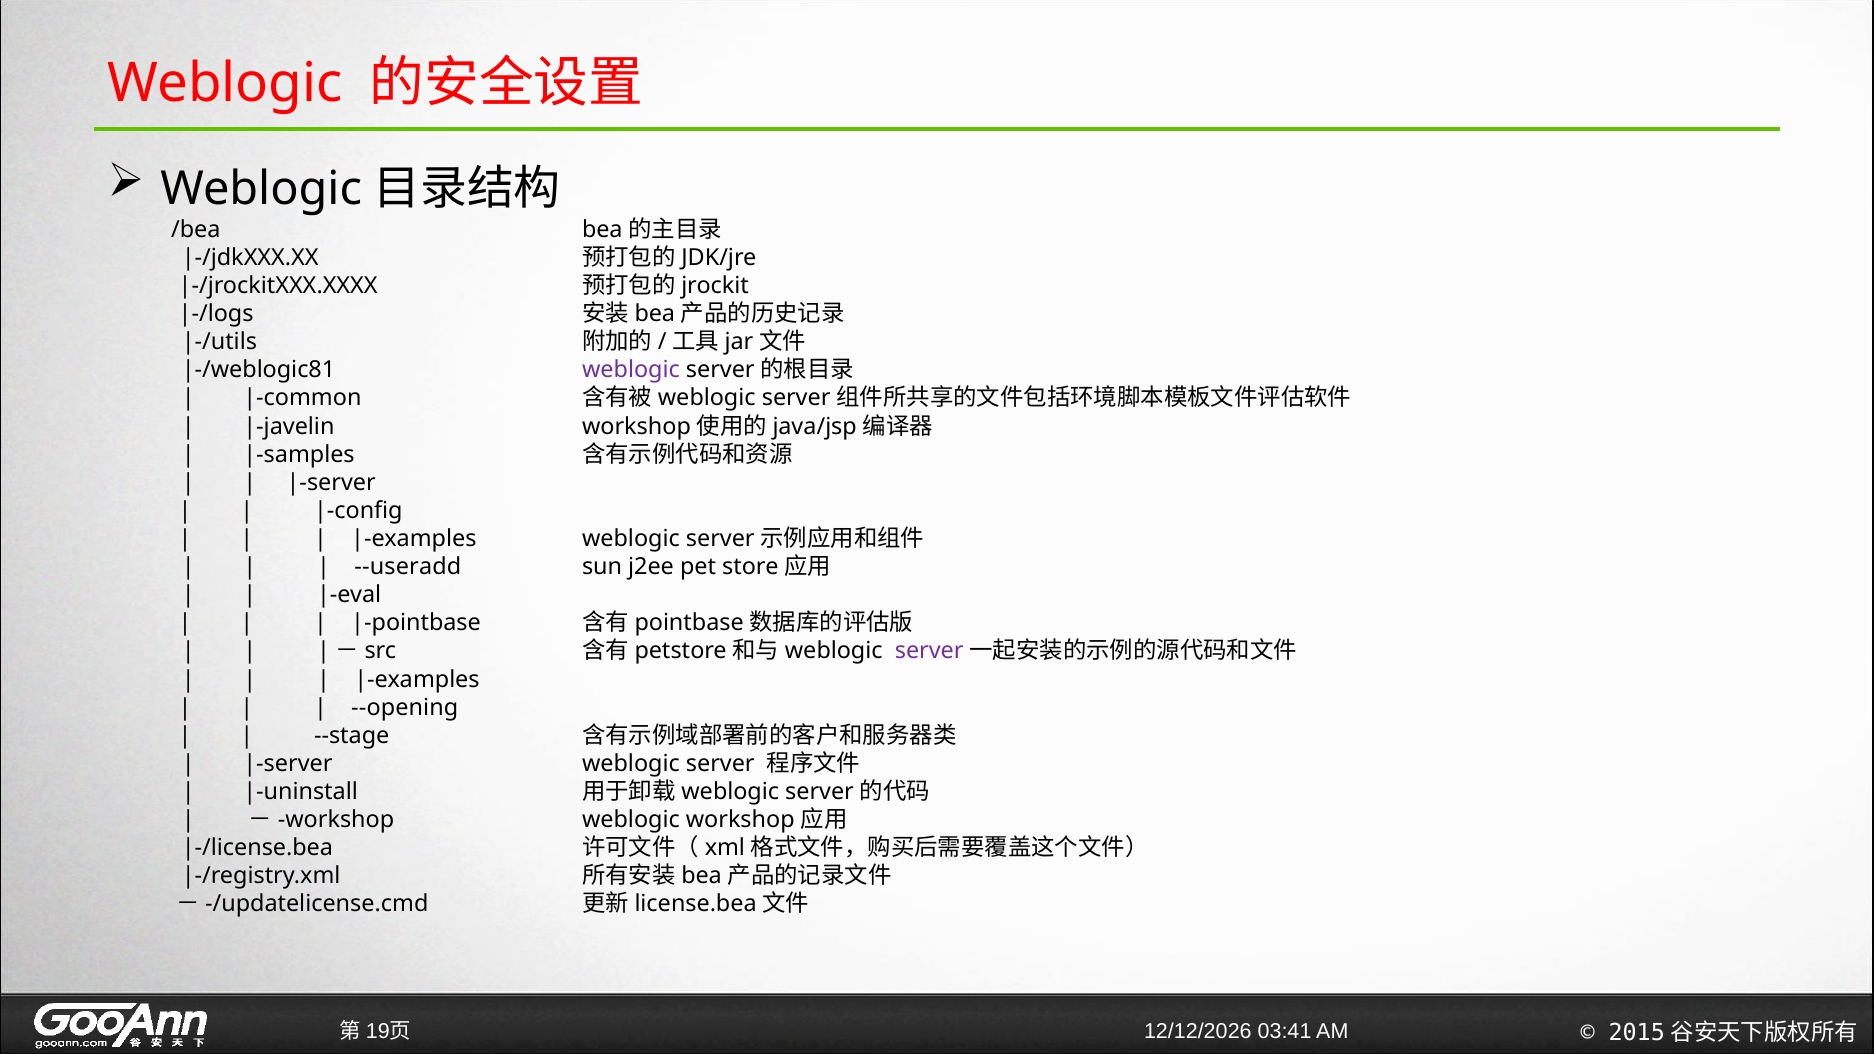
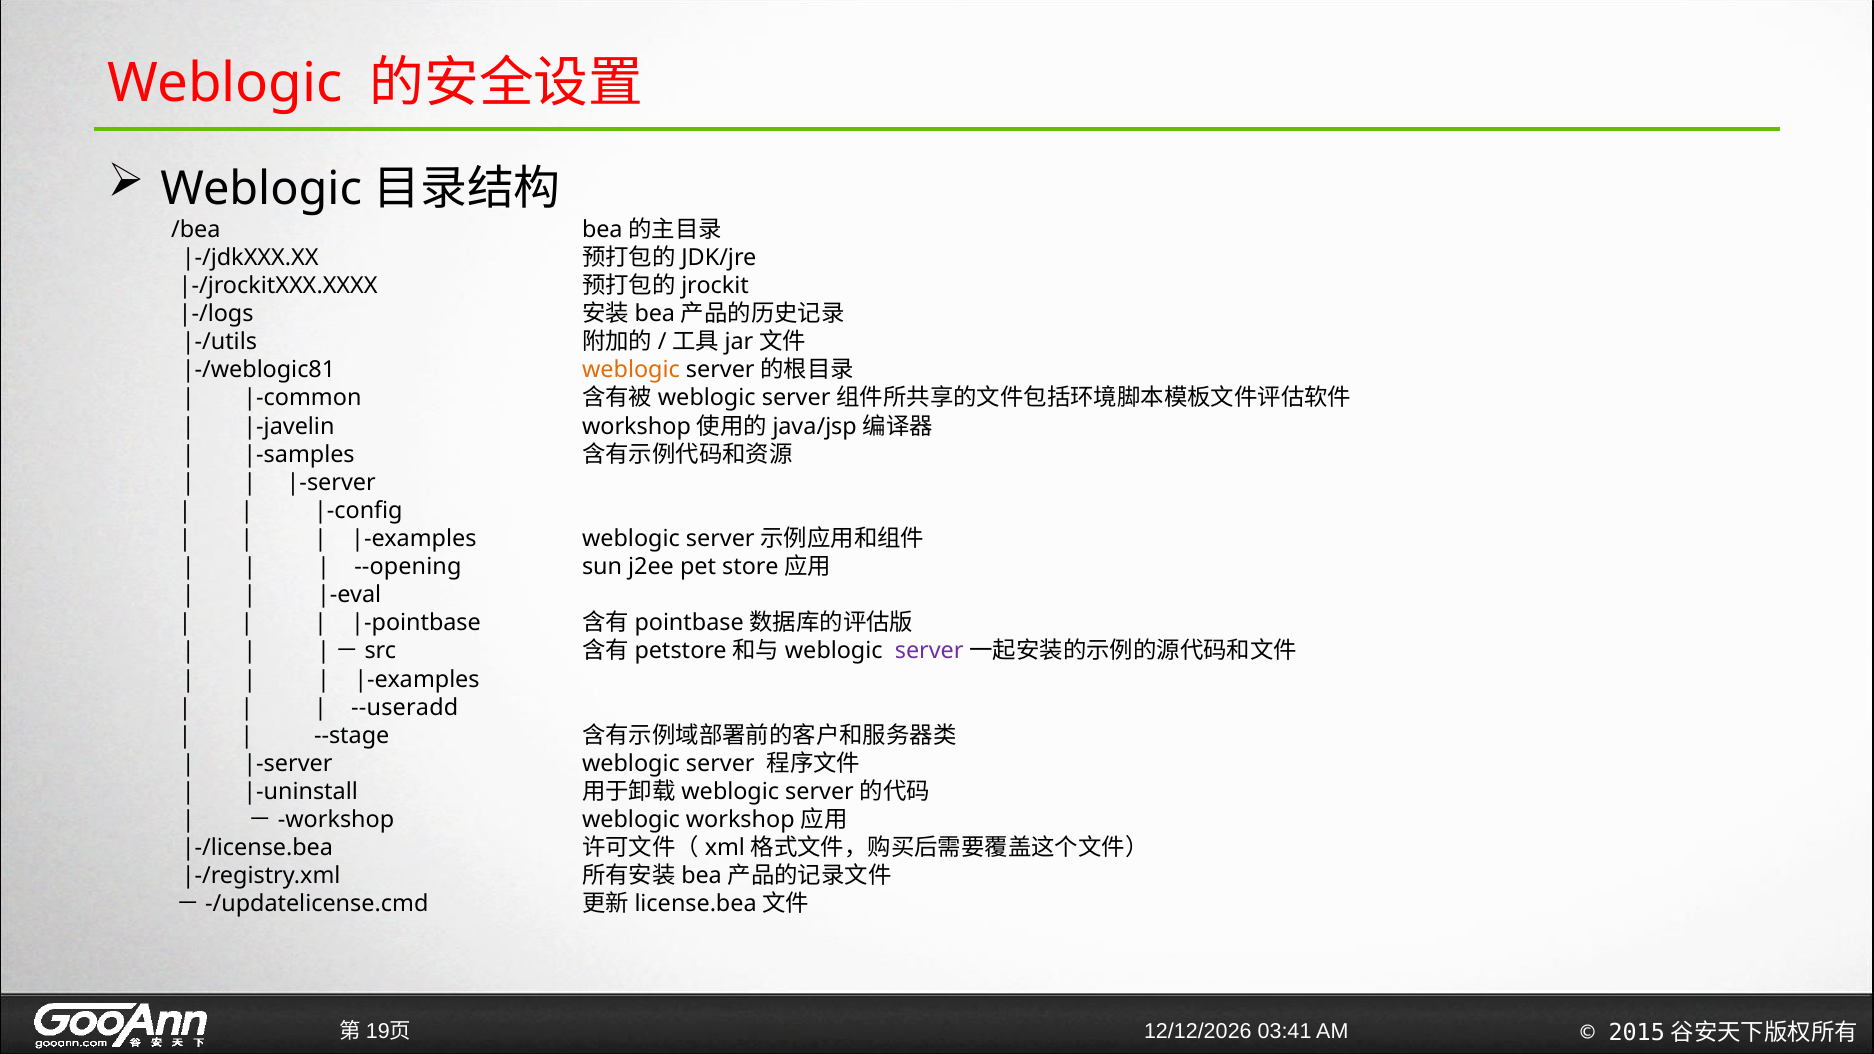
weblogic colour: purple -> orange (631, 370)
--useradd: --useradd -> --opening (408, 567)
--opening: --opening -> --useradd (405, 708)
